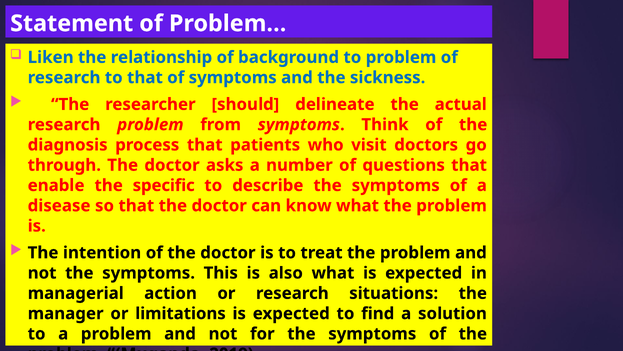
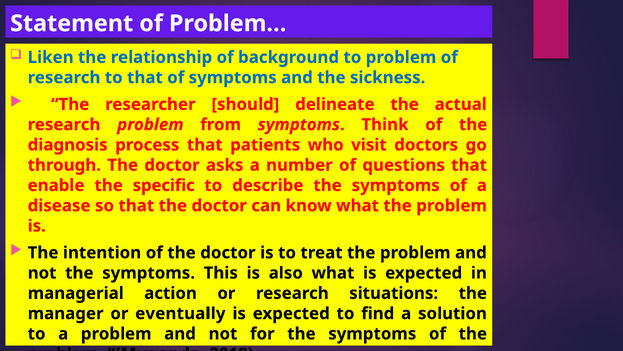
limitations: limitations -> eventually (180, 313)
